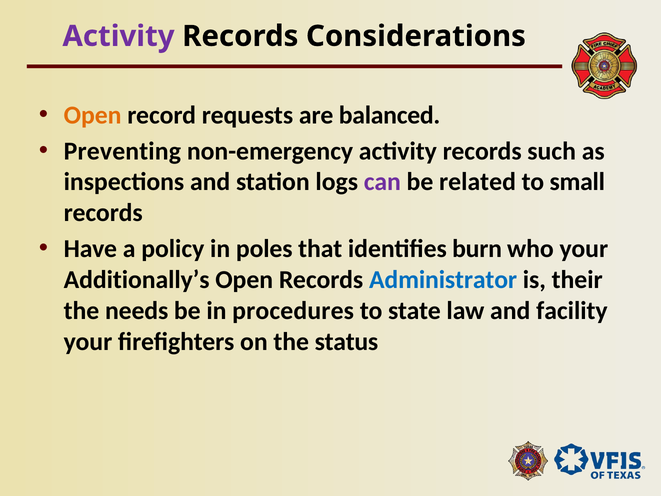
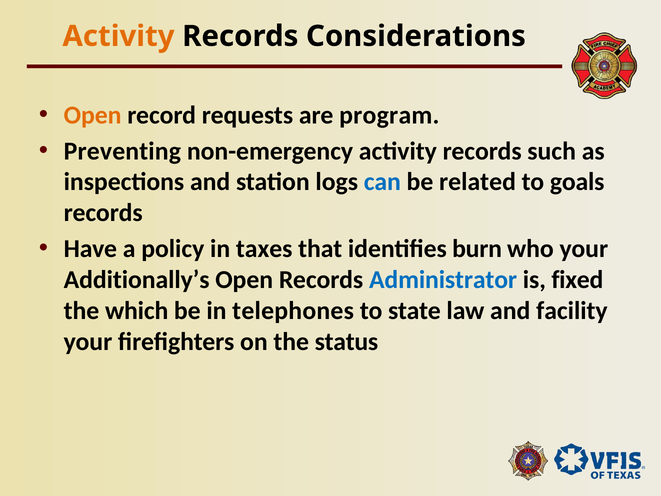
Activity colour: purple -> orange (119, 36)
balanced: balanced -> program (389, 115)
can colour: purple -> blue (382, 182)
small: small -> goals (577, 182)
poles: poles -> taxes (264, 249)
their: their -> fixed (577, 280)
needs: needs -> which (137, 310)
procedures: procedures -> telephones (293, 310)
